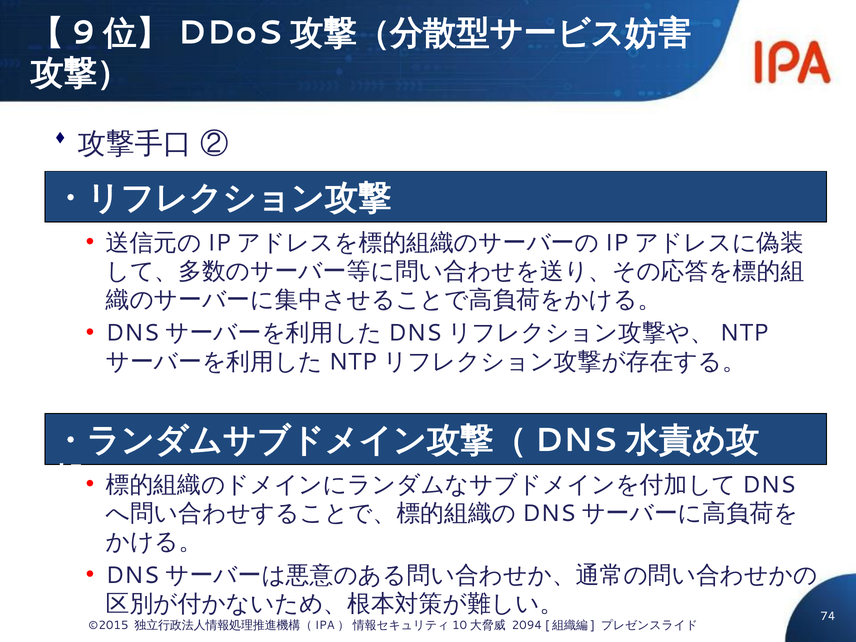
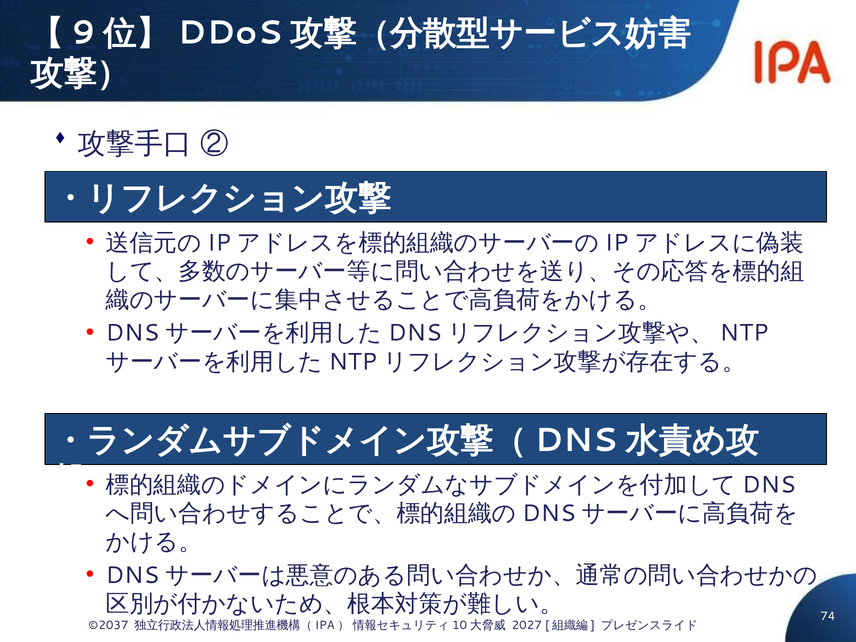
©2015: ©2015 -> ©2037 (108, 625)
2094: 2094 -> 2027 (527, 625)
